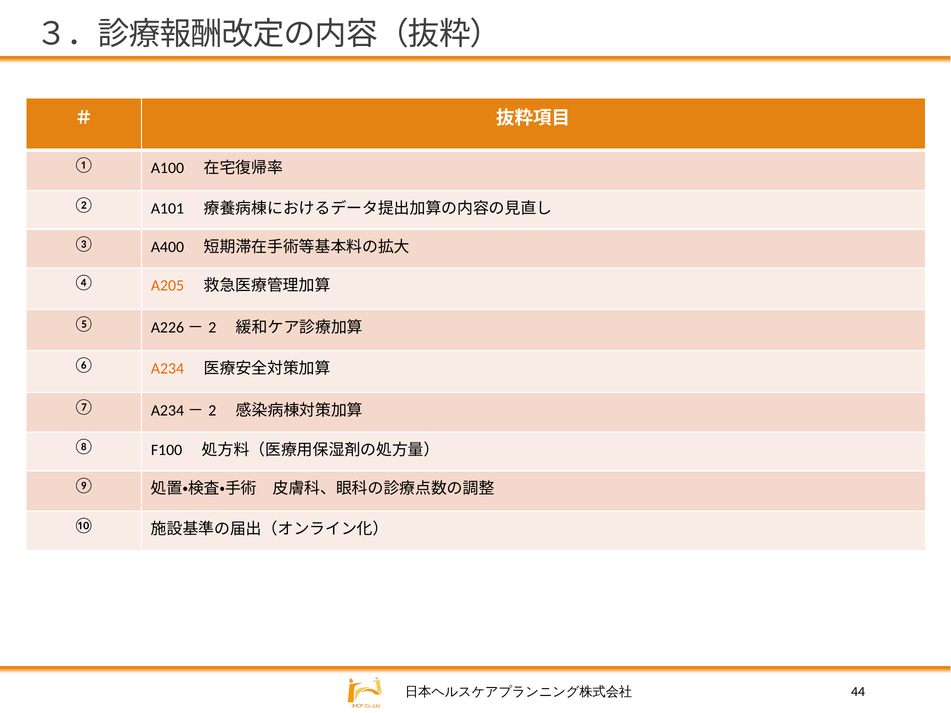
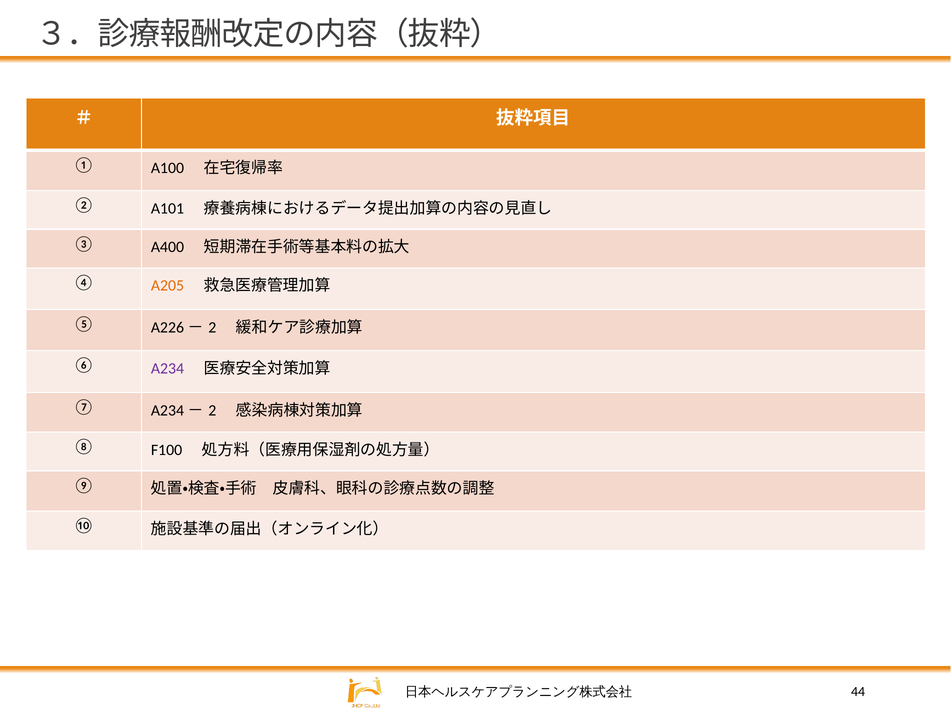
A234 colour: orange -> purple (168, 369)
